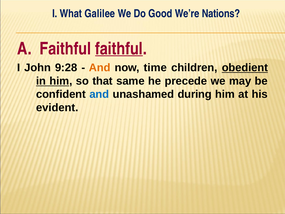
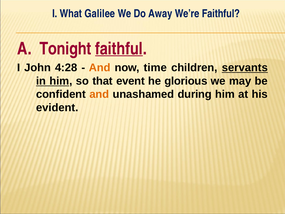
Good: Good -> Away (160, 14)
We’re Nations: Nations -> Faithful (221, 14)
A Faithful: Faithful -> Tonight (65, 49)
9:28: 9:28 -> 4:28 (66, 68)
obedient: obedient -> servants (245, 68)
same: same -> event (130, 81)
precede: precede -> glorious (186, 81)
and colour: blue -> orange (99, 94)
